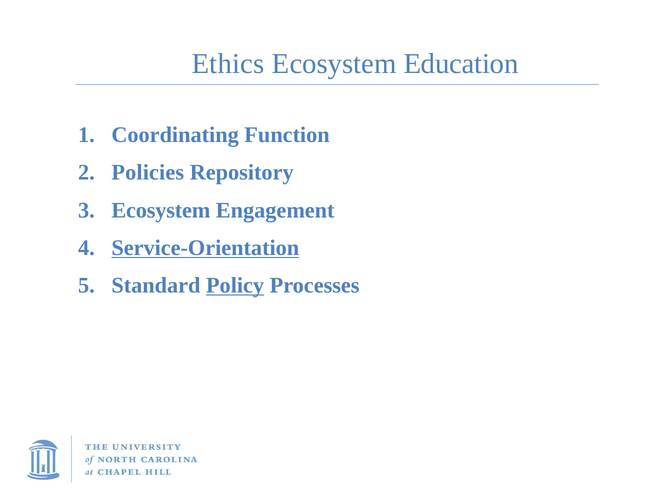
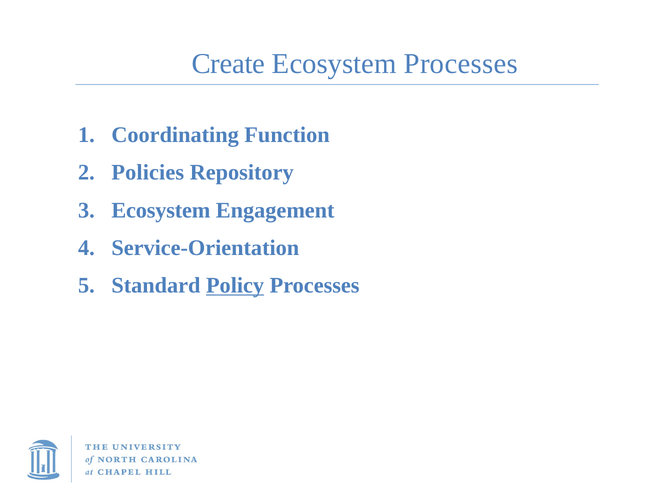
Ethics: Ethics -> Create (228, 64)
Ecosystem Education: Education -> Processes (461, 64)
Service-Orientation underline: present -> none (205, 248)
